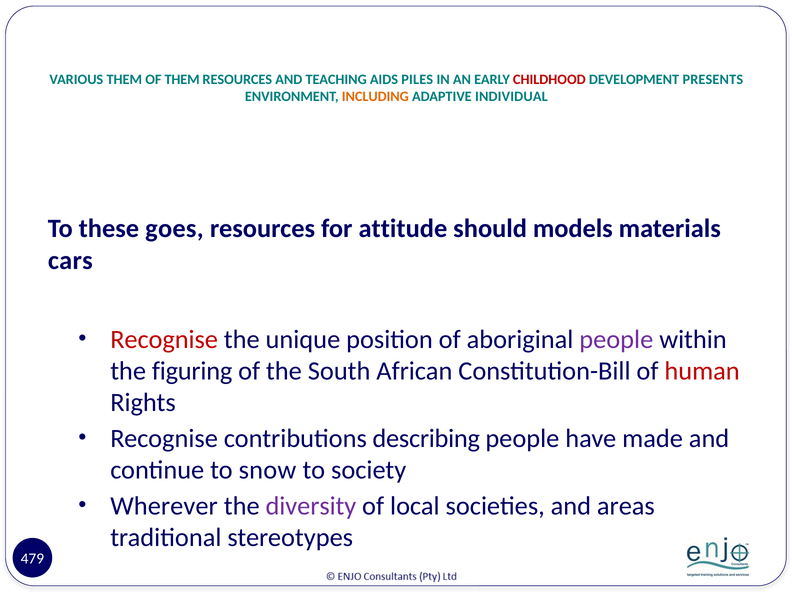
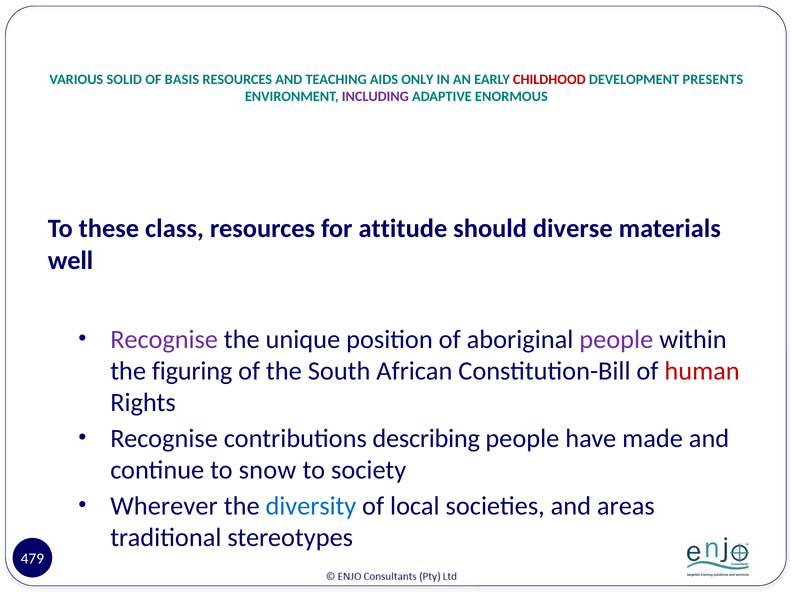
VARIOUS THEM: THEM -> SOLID (124, 79)
OF THEM: THEM -> BASIS (182, 79)
PILES: PILES -> ONLY (417, 79)
INCLUDING colour: orange -> purple (375, 97)
INDIVIDUAL: INDIVIDUAL -> ENORMOUS (511, 97)
goes: goes -> class (174, 229)
models: models -> diverse (573, 229)
cars: cars -> well (71, 260)
Recognise colour: red -> purple (164, 339)
diversity colour: purple -> blue (311, 506)
